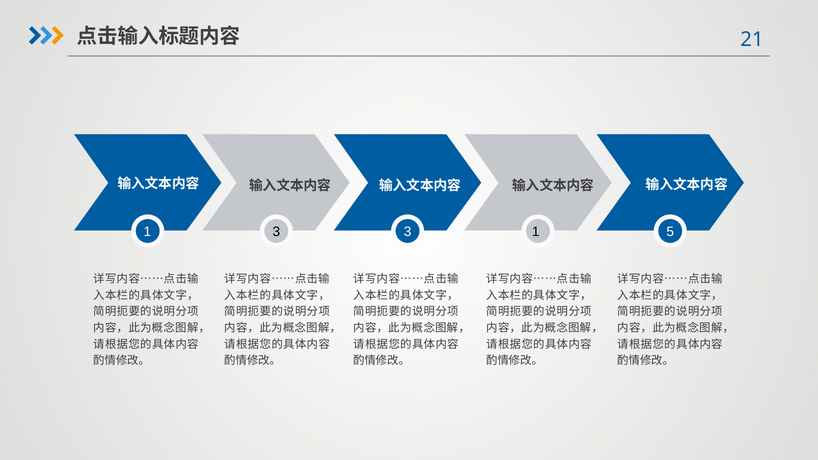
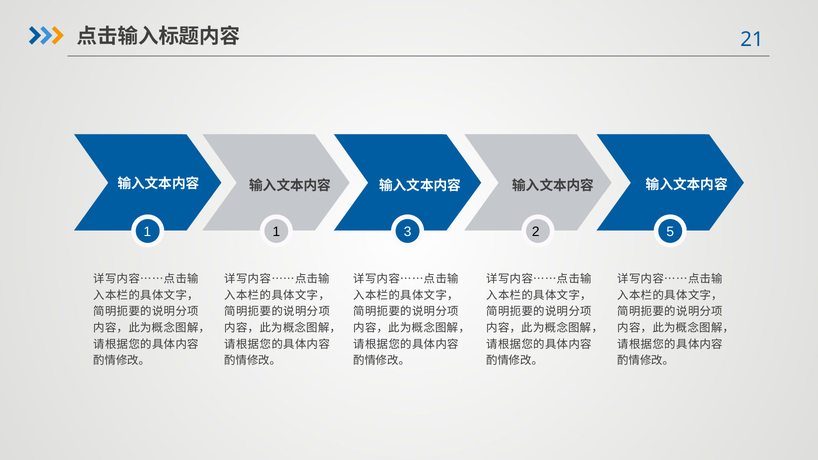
1 3: 3 -> 1 (276, 232)
3 1: 1 -> 2 (536, 232)
